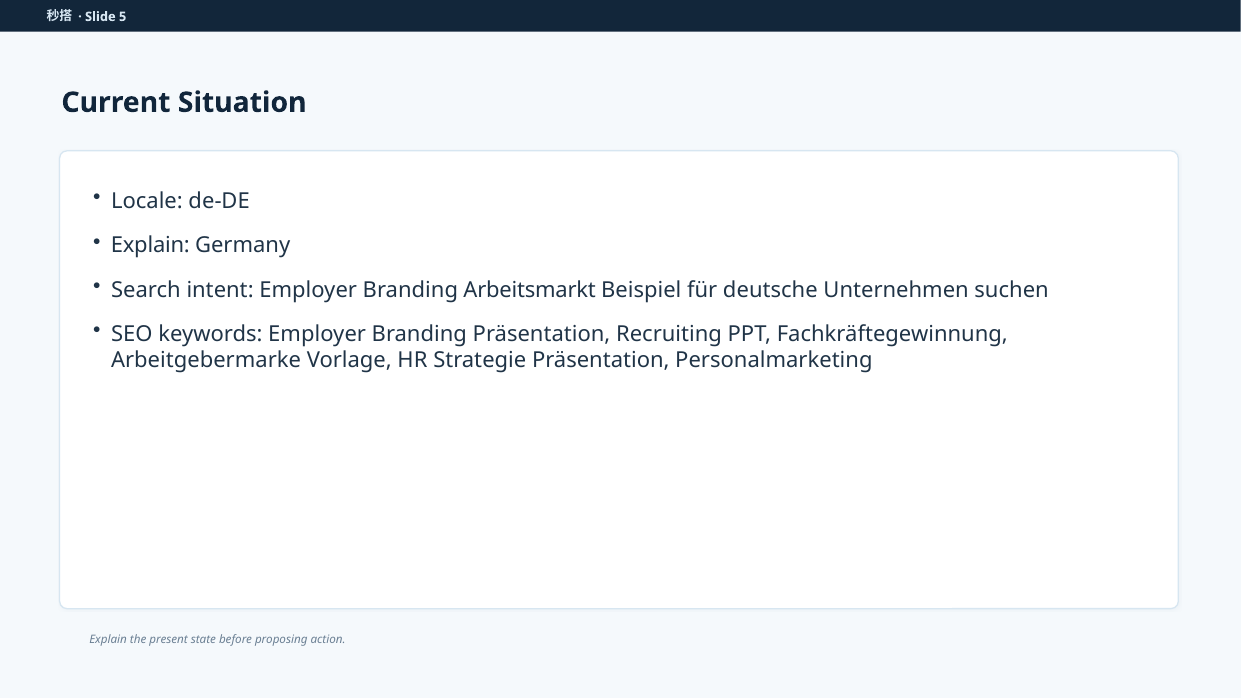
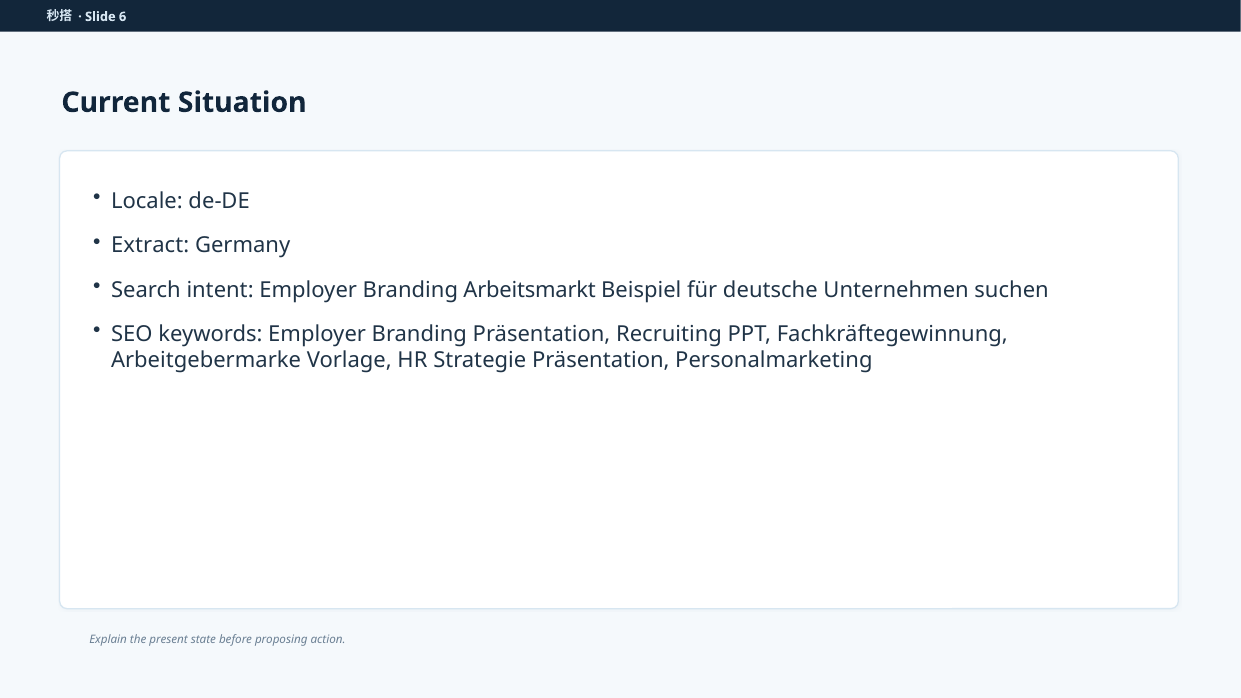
5: 5 -> 6 (123, 17)
Explain: Explain -> Extract (150, 245)
